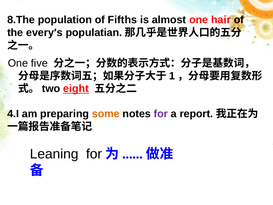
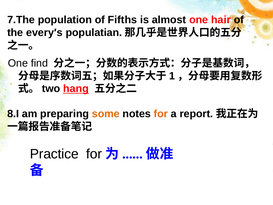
8.The: 8.The -> 7.The (21, 20)
five: five -> find (39, 63)
eight: eight -> hang (76, 89)
4.I: 4.I -> 8.I (13, 114)
for colour: purple -> orange (161, 114)
Leaning: Leaning -> Practice (54, 154)
